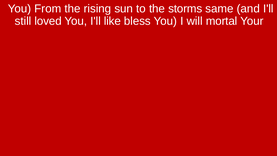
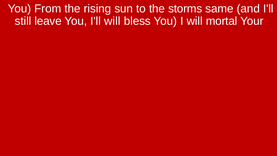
loved: loved -> leave (48, 21)
I'll like: like -> will (112, 21)
